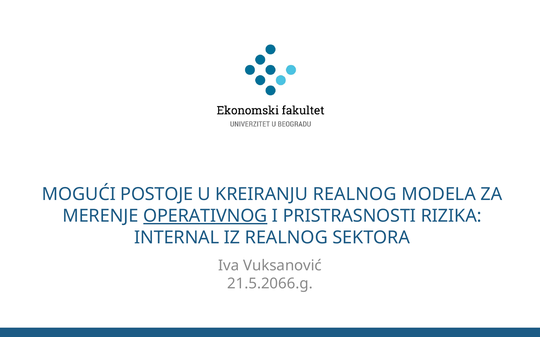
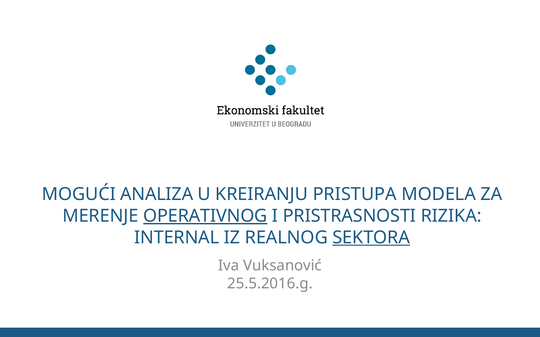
POSTOJE: POSTOJE -> ANALIZA (157, 195)
KREIRANJU REALNOG: REALNOG -> PRISTUPA (355, 195)
SEKTORA underline: none -> present (371, 238)
21.5.2066.g: 21.5.2066.g -> 25.5.2016.g (270, 284)
